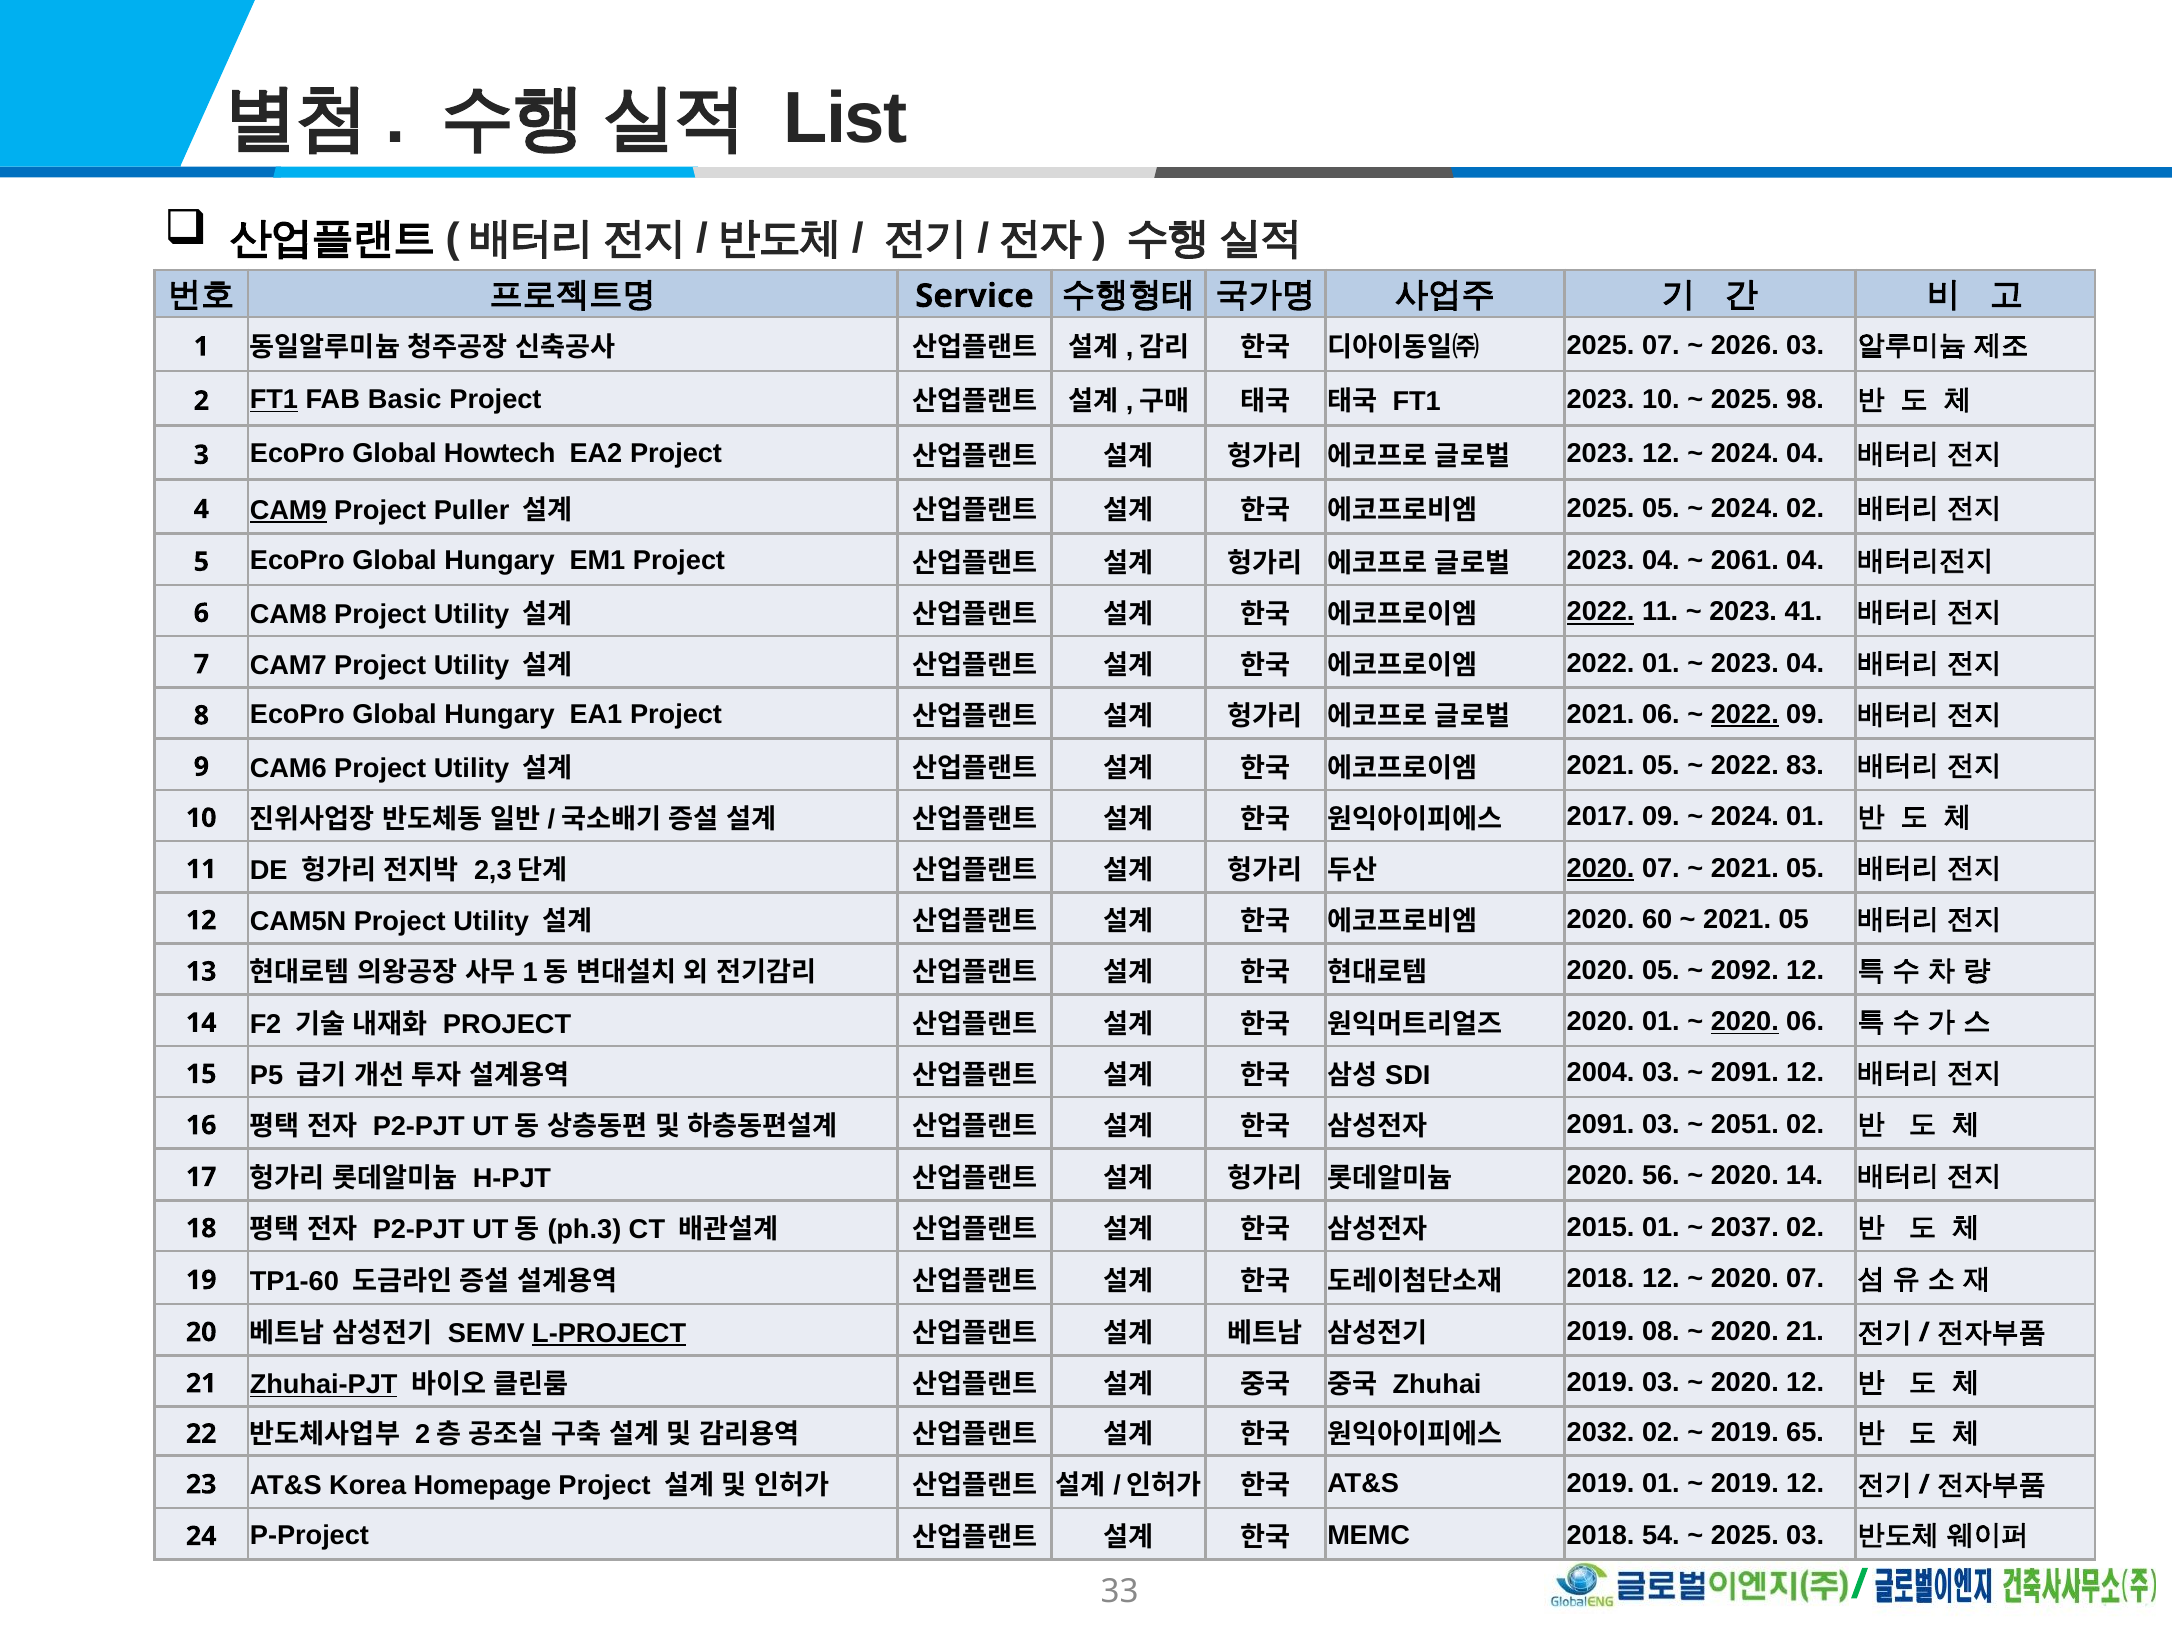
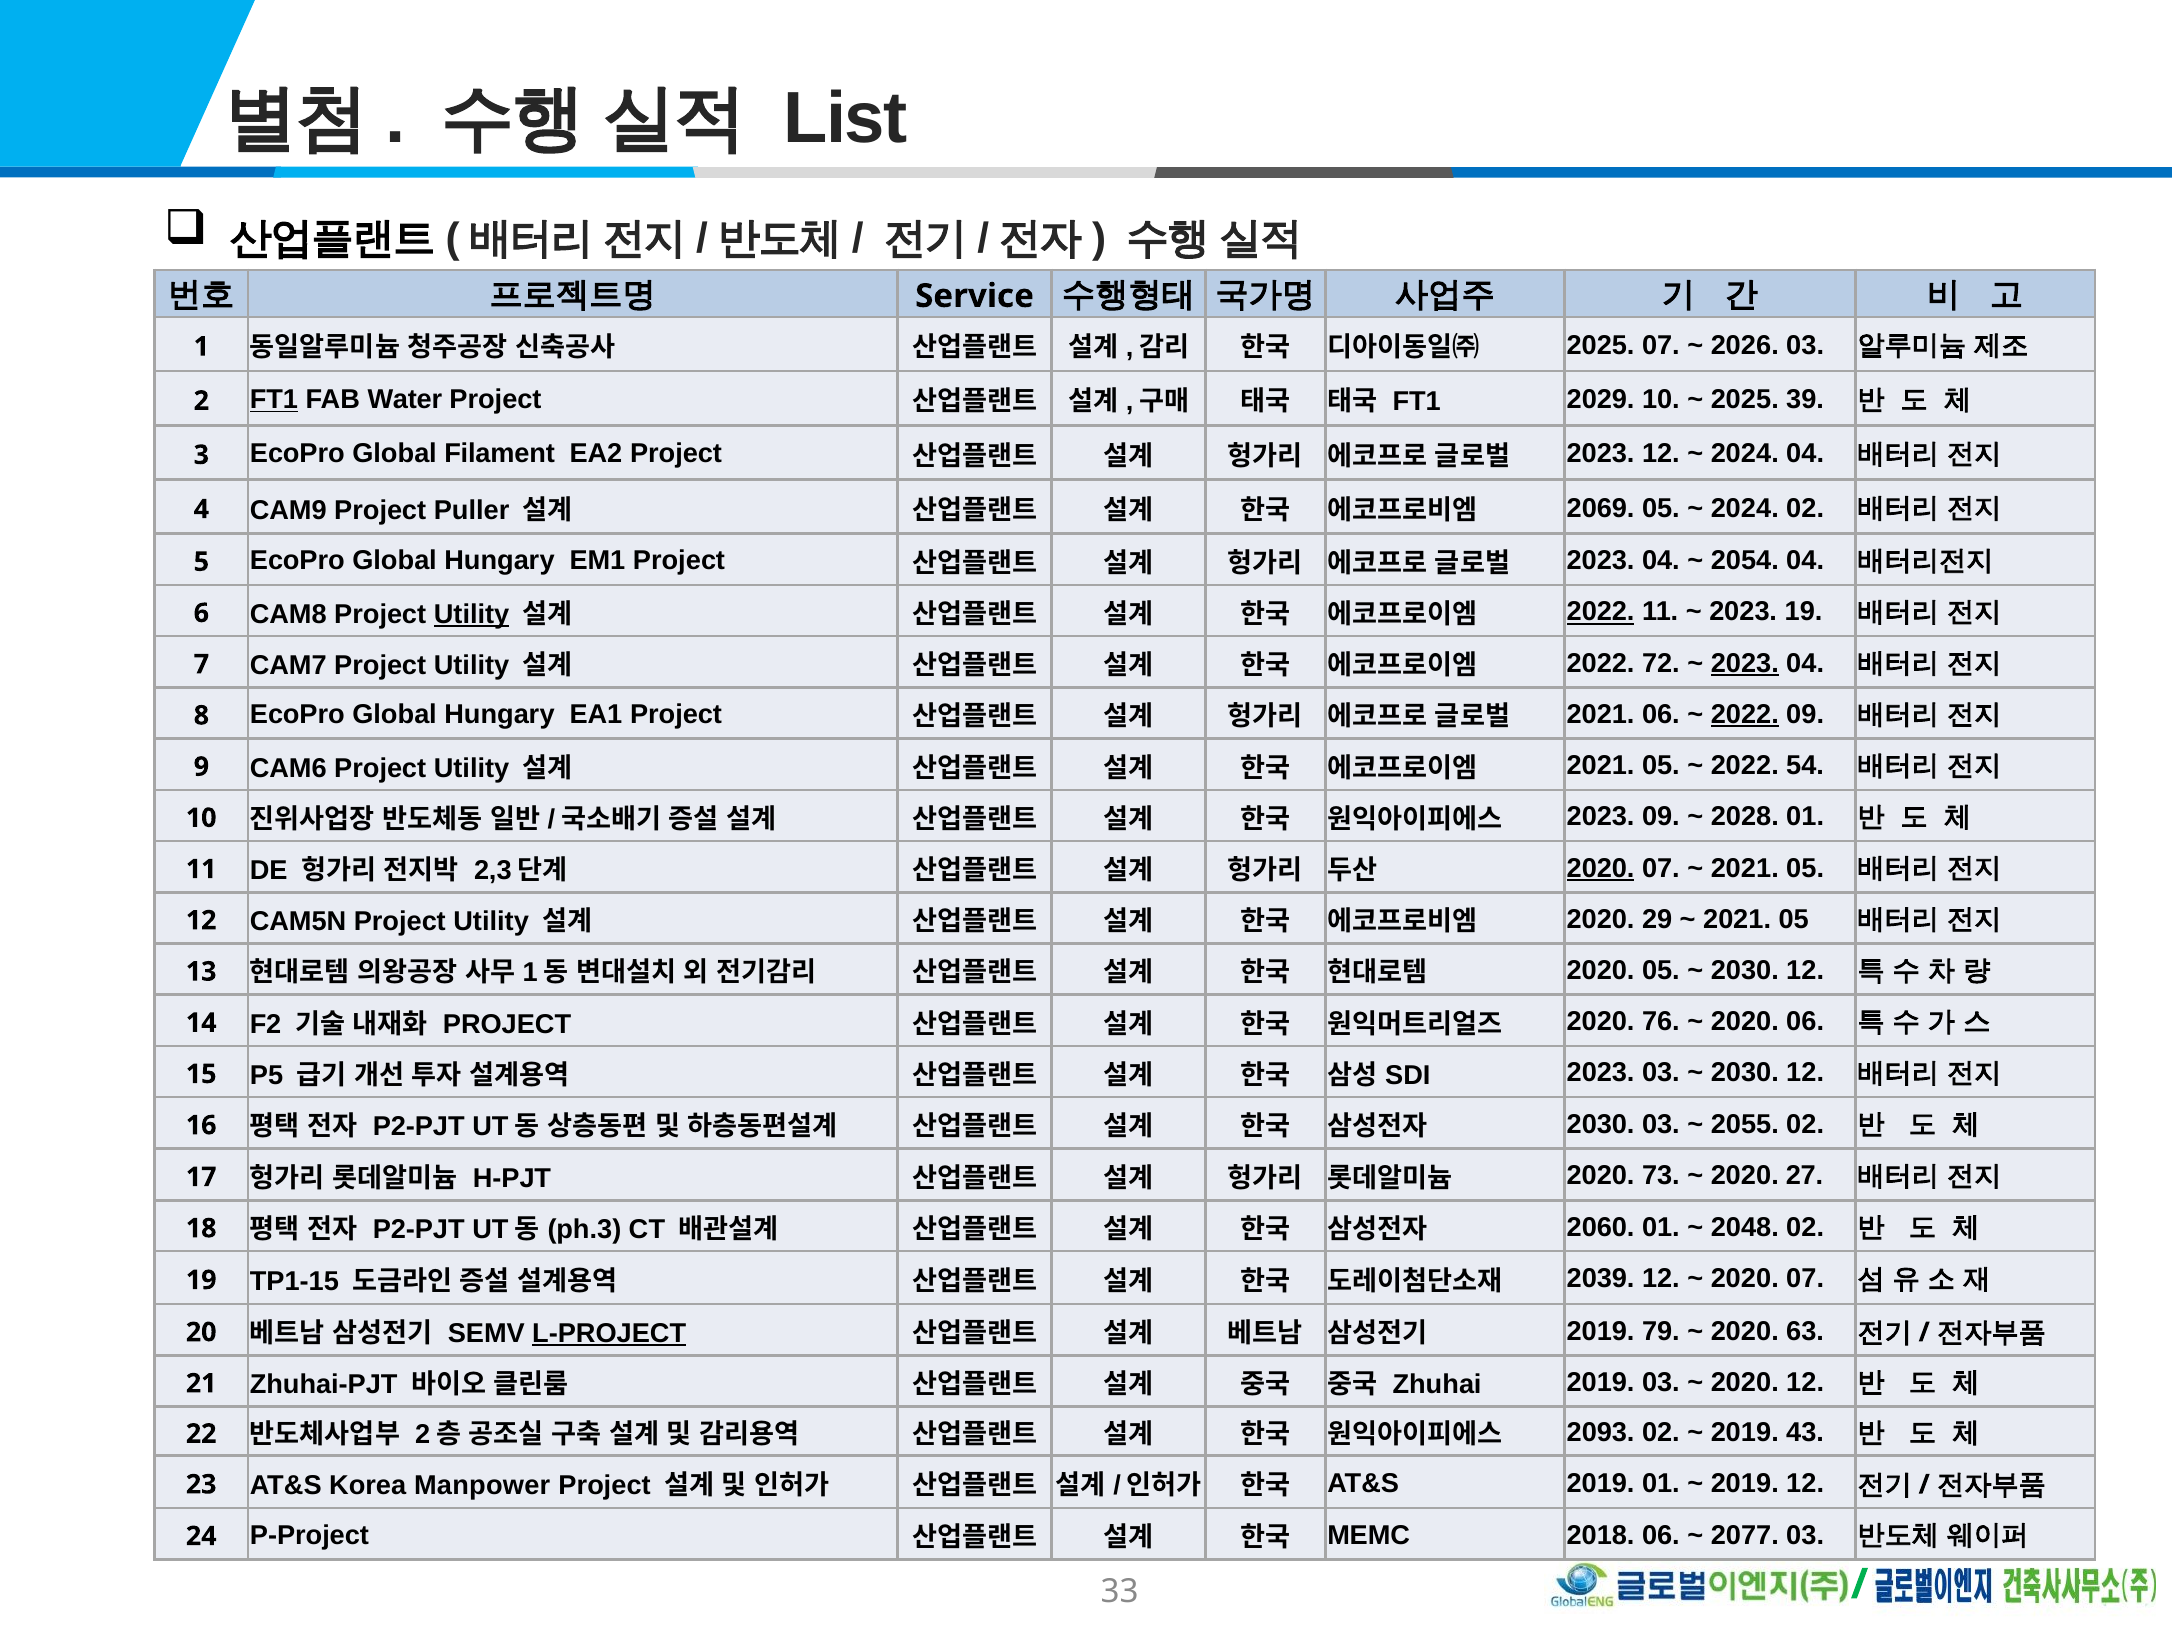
Basic: Basic -> Water (405, 400)
FT1 2023: 2023 -> 2029 (1601, 400)
98: 98 -> 39 (1805, 400)
Howtech: Howtech -> Filament (500, 454)
CAM9 underline: present -> none (288, 510)
2025: 2025 -> 2069 (1601, 508)
2061: 2061 -> 2054 (1745, 561)
Utility underline: none -> present (472, 614)
2023 41: 41 -> 19 (1804, 612)
2022 01: 01 -> 72 (1661, 663)
2023 underline: none -> present (1745, 663)
83: 83 -> 54 (1805, 766)
2017: 2017 -> 2023 (1601, 817)
2024: 2024 -> 2028 (1745, 817)
60: 60 -> 29 (1657, 919)
2092: 2092 -> 2030 (1745, 971)
2020 01: 01 -> 76 (1661, 1022)
2020 underline: present -> none (1745, 1022)
2004: 2004 -> 2023 (1601, 1073)
2091: 2091 -> 2030 (1745, 1073)
2091: 2091 -> 2030 (1601, 1124)
2051: 2051 -> 2055 (1745, 1124)
56: 56 -> 73 (1661, 1176)
2020 14: 14 -> 27 (1804, 1176)
2015: 2015 -> 2060 (1601, 1227)
2037: 2037 -> 2048 (1745, 1227)
TP1-60: TP1-60 -> TP1-15 (294, 1281)
2018: 2018 -> 2039 (1601, 1279)
08: 08 -> 79 (1661, 1331)
2020 21: 21 -> 63 (1805, 1331)
Zhuhai-PJT underline: present -> none (324, 1385)
2032: 2032 -> 2093 (1601, 1433)
65: 65 -> 43 (1805, 1433)
Homepage: Homepage -> Manpower (482, 1486)
2018 54: 54 -> 06 (1661, 1535)
2025: 2025 -> 2077 (1745, 1535)
